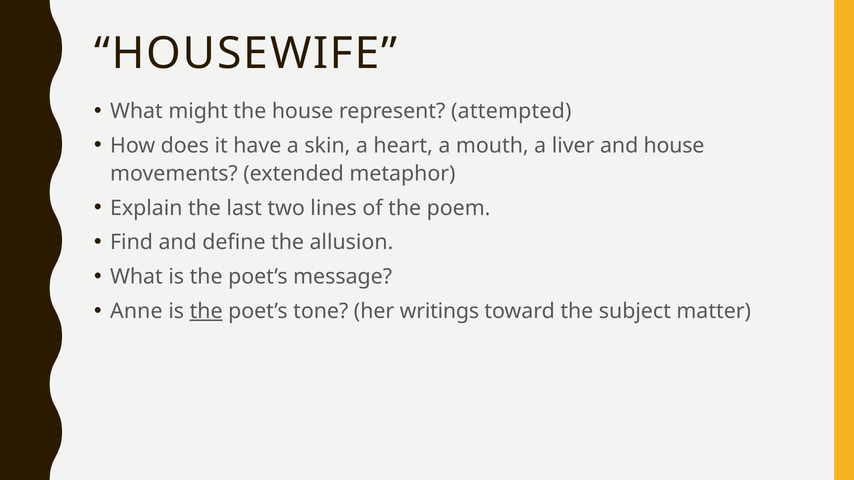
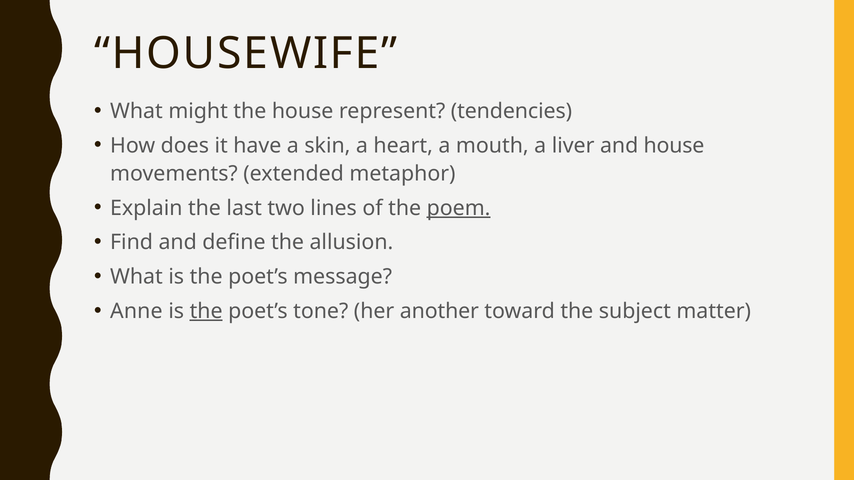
attempted: attempted -> tendencies (511, 111)
poem underline: none -> present (459, 208)
writings: writings -> another (439, 311)
